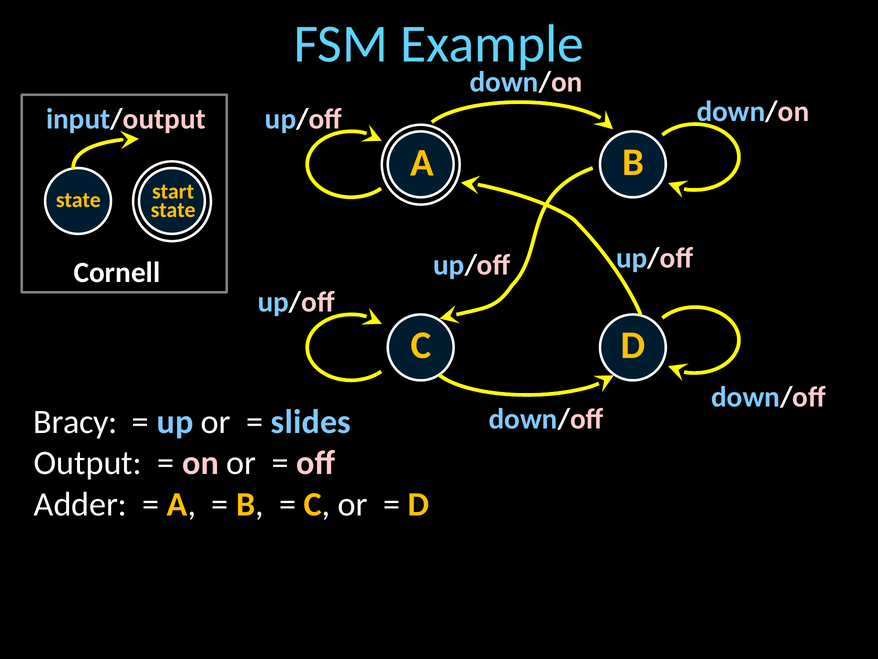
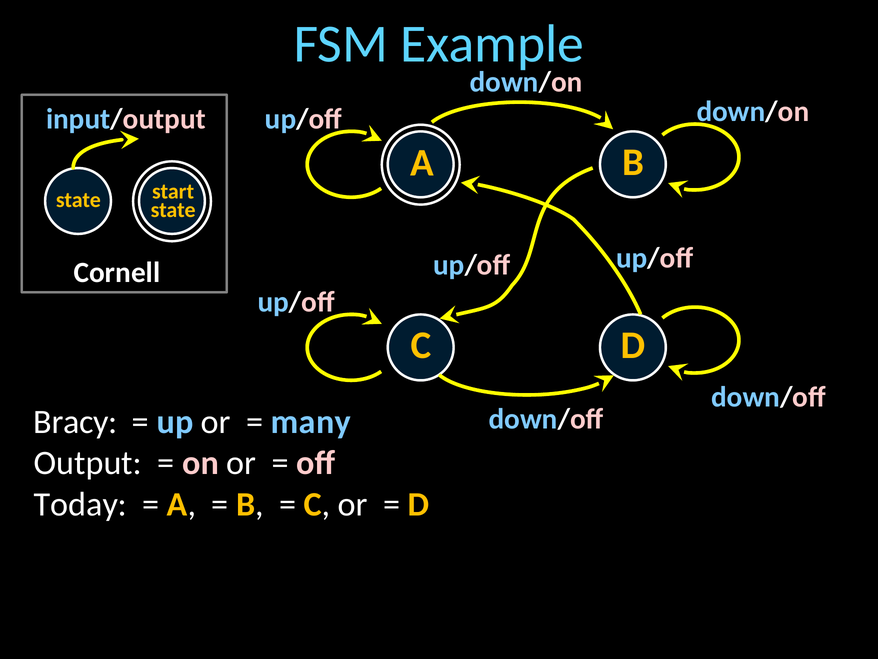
slides: slides -> many (311, 422)
Adder: Adder -> Today (80, 504)
